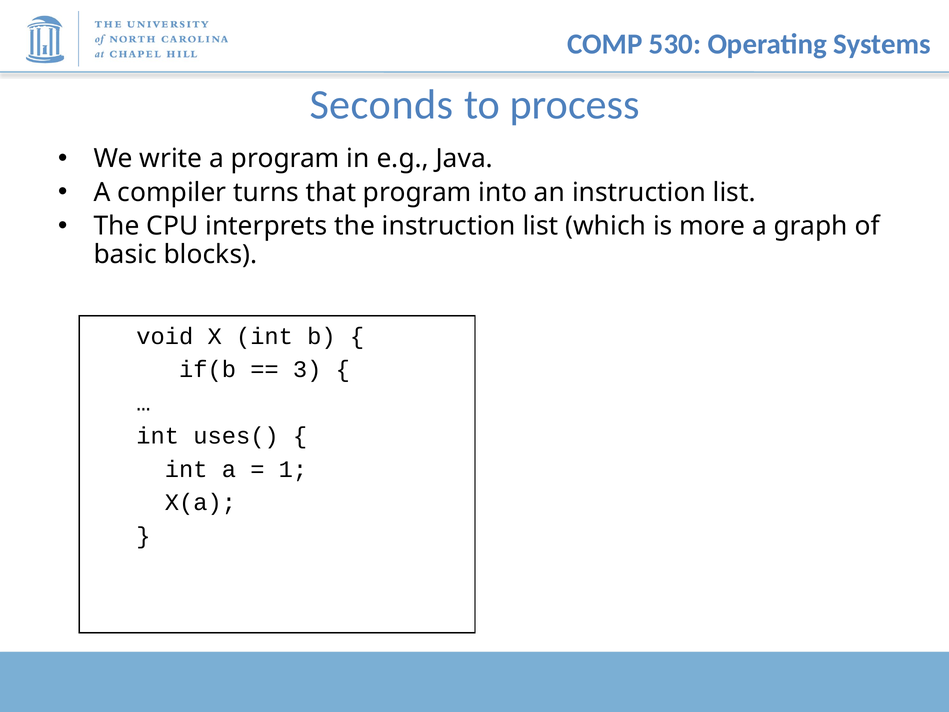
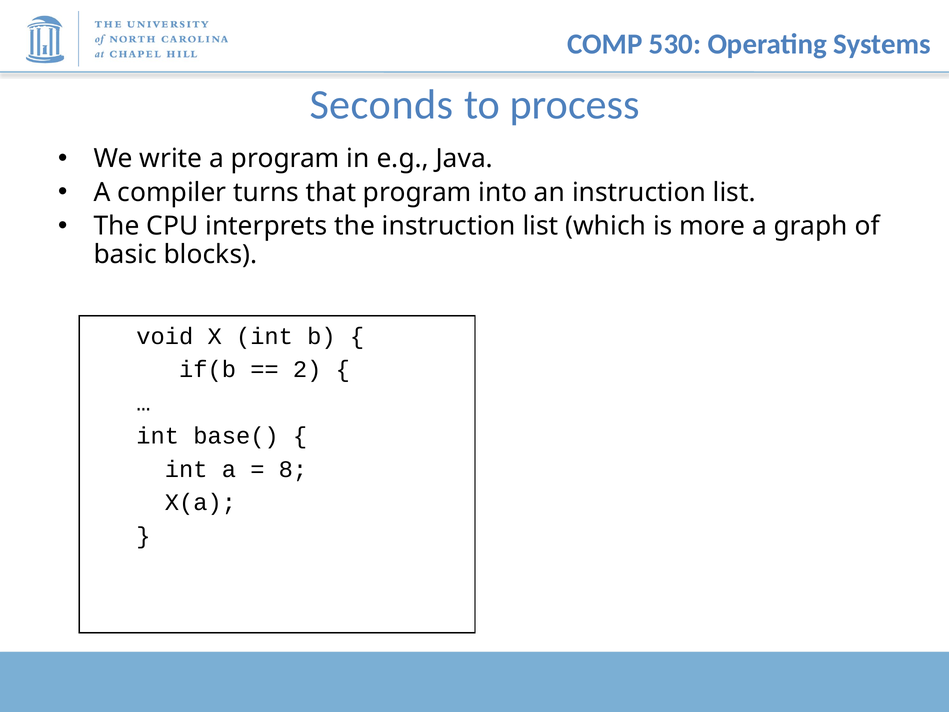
3: 3 -> 2 (307, 370)
uses(: uses( -> base( (236, 436)
1: 1 -> 8 (293, 469)
